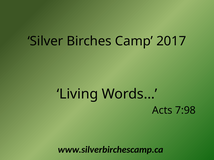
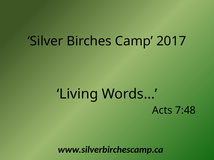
7:98: 7:98 -> 7:48 (185, 111)
